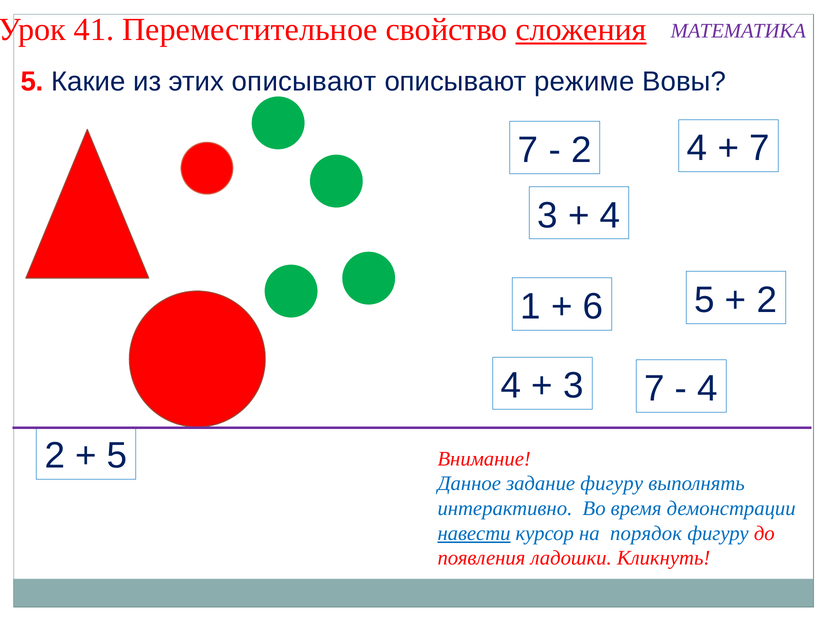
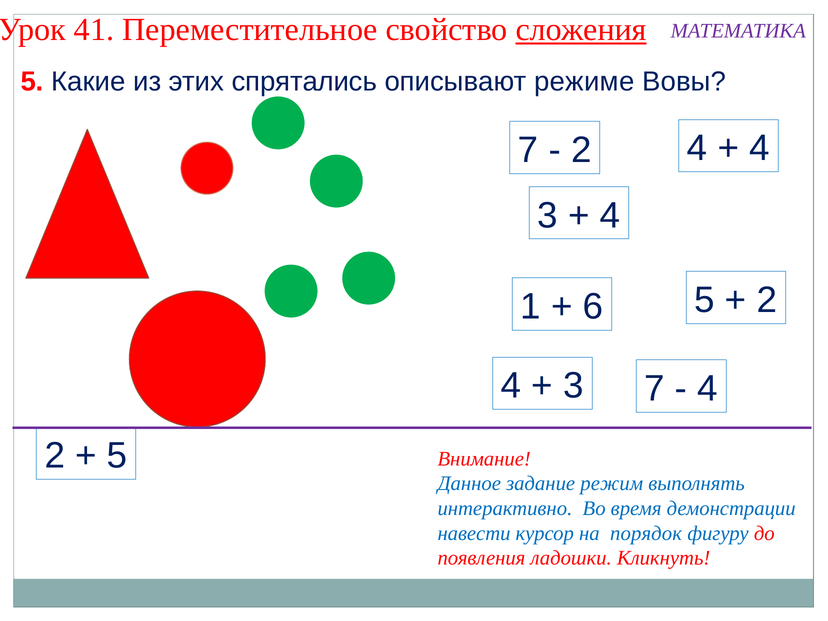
этих описывают: описывают -> спрятались (304, 82)
7: 7 -> 4 (759, 148)
задание фигуру: фигуру -> режим (612, 484)
навести underline: present -> none (474, 533)
